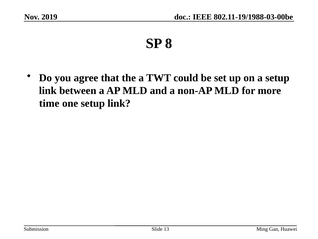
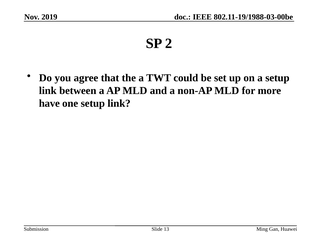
8: 8 -> 2 (169, 43)
time: time -> have (49, 103)
